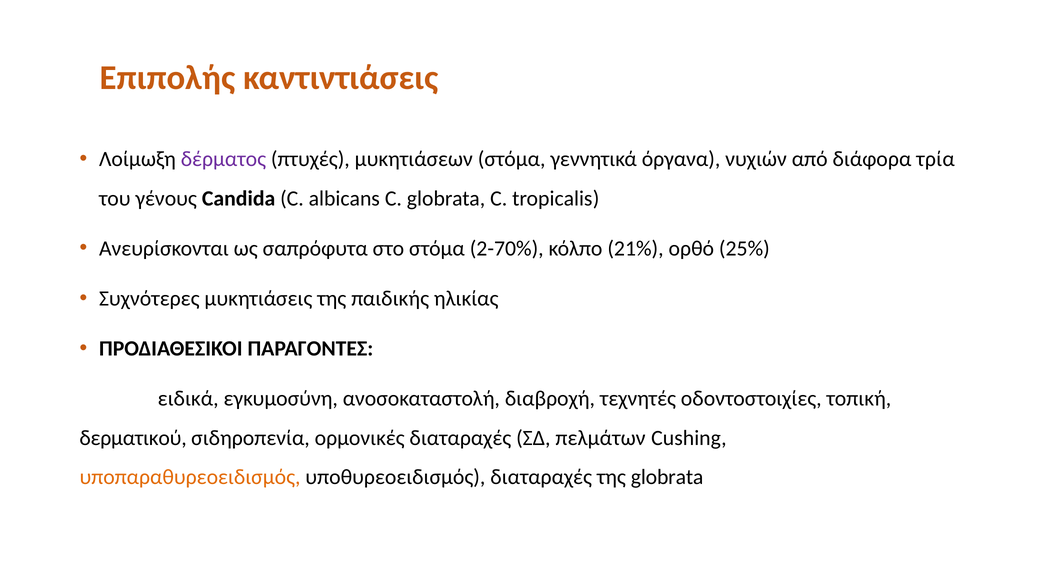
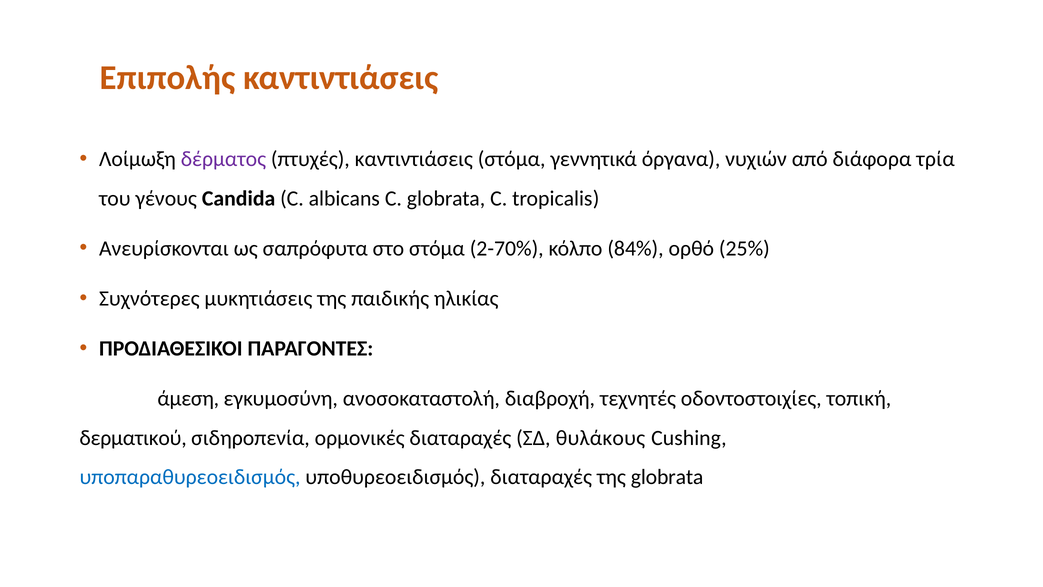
πτυχές μυκητιάσεων: μυκητιάσεων -> καντιντιάσεις (414, 159)
21%: 21% -> 84% (635, 248)
ειδικά: ειδικά -> άμεση (188, 399)
πελμάτων: πελμάτων -> θυλάκους (600, 438)
υποπαραθυρεοειδισμός colour: orange -> blue (190, 477)
